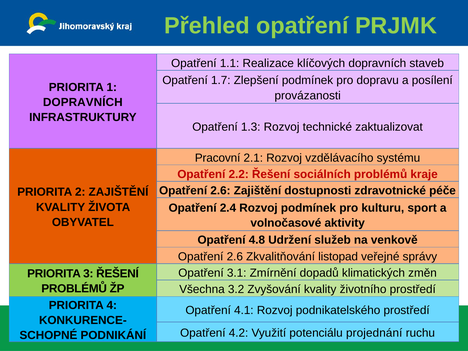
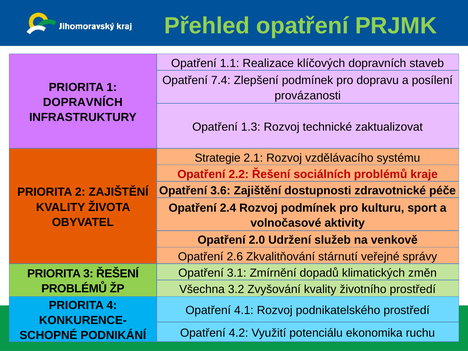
1.7: 1.7 -> 7.4 (221, 80)
Pracovní: Pracovní -> Strategie (218, 158)
2.6: 2.6 -> 3.6 (220, 191)
4.8: 4.8 -> 2.0 (257, 240)
listopad: listopad -> stárnutí (338, 257)
projednání: projednání -> ekonomika (374, 333)
